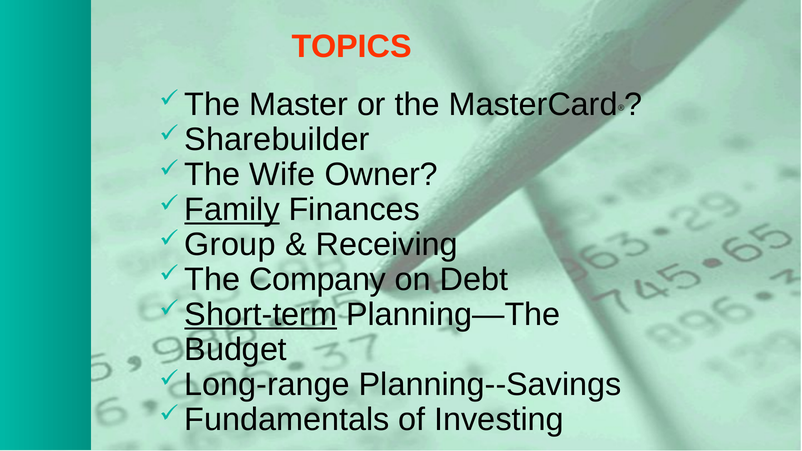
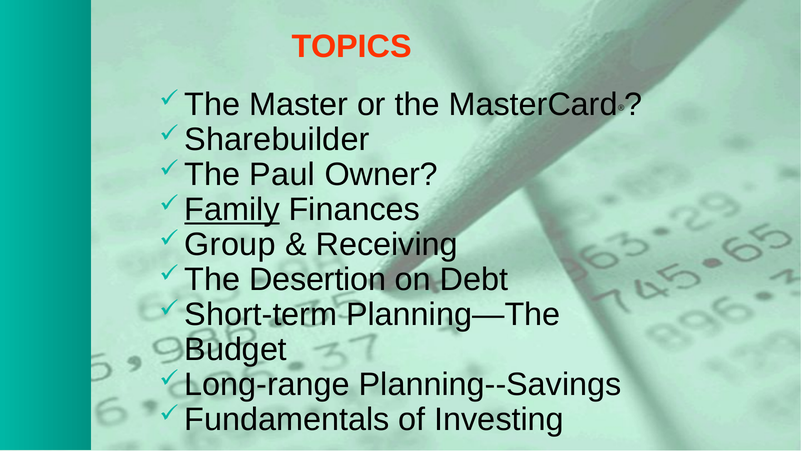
Wife: Wife -> Paul (282, 174)
Company: Company -> Desertion (318, 279)
Short-term underline: present -> none (261, 314)
